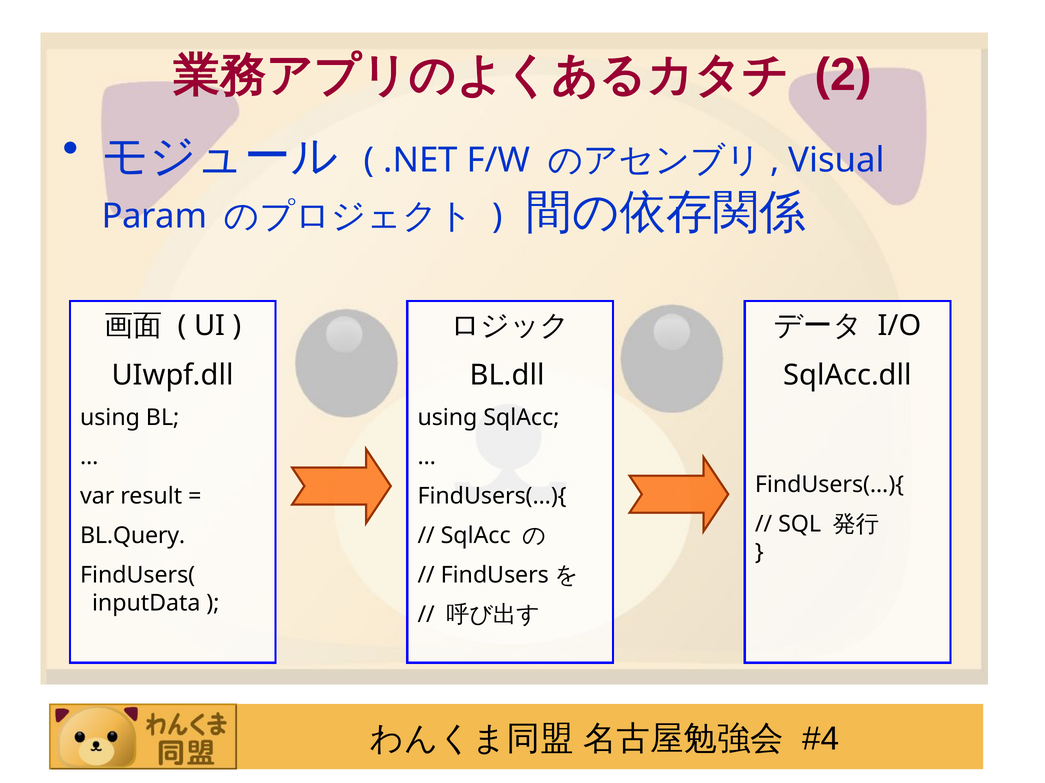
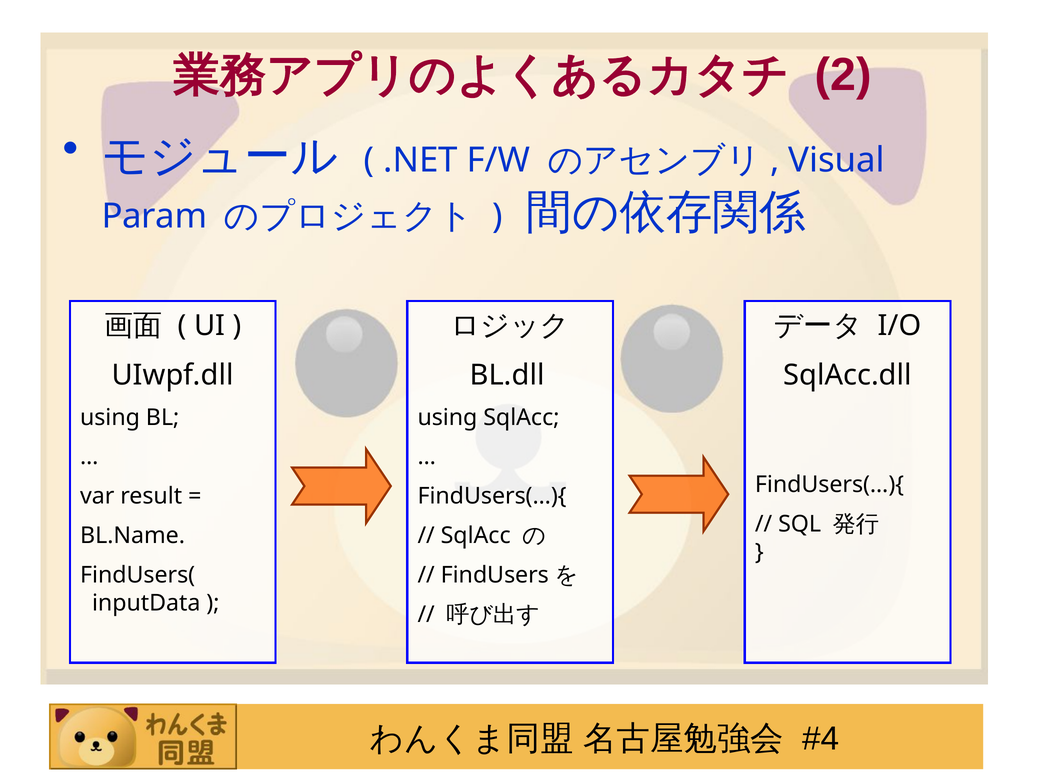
BL.Query: BL.Query -> BL.Name (133, 536)
